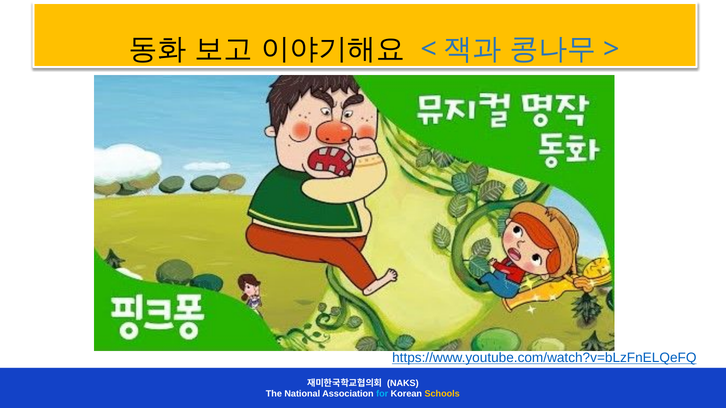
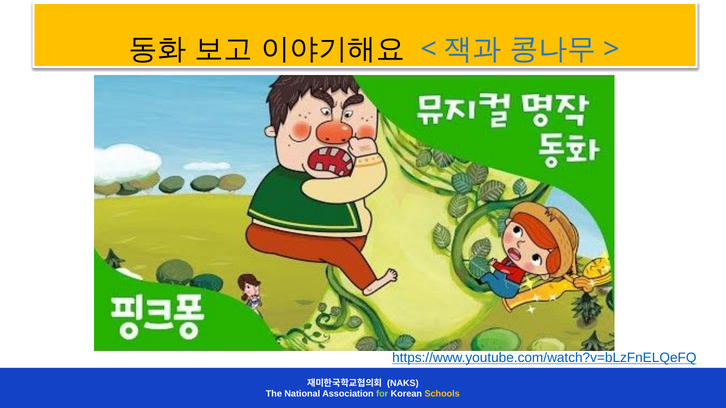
for colour: light blue -> light green (382, 394)
